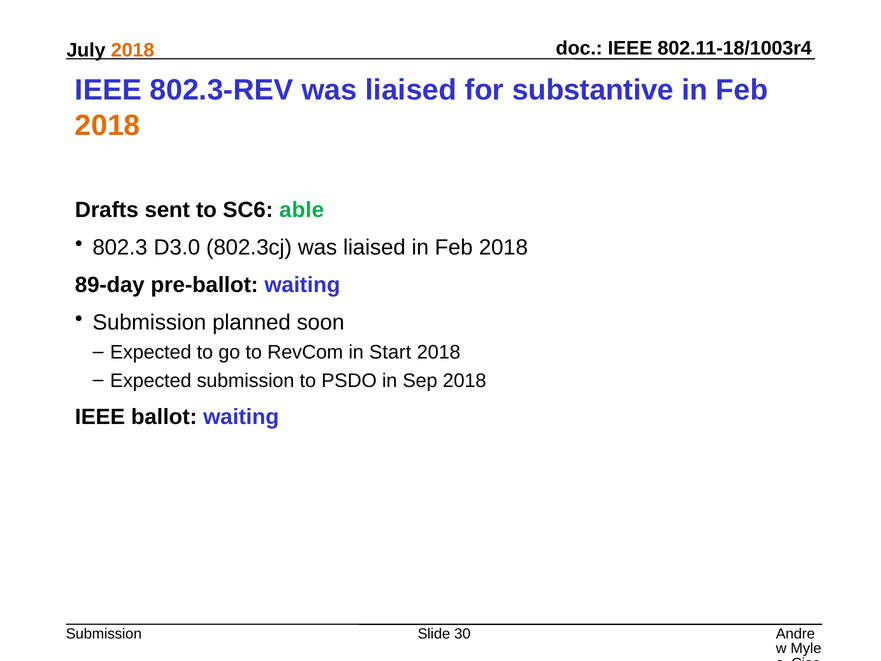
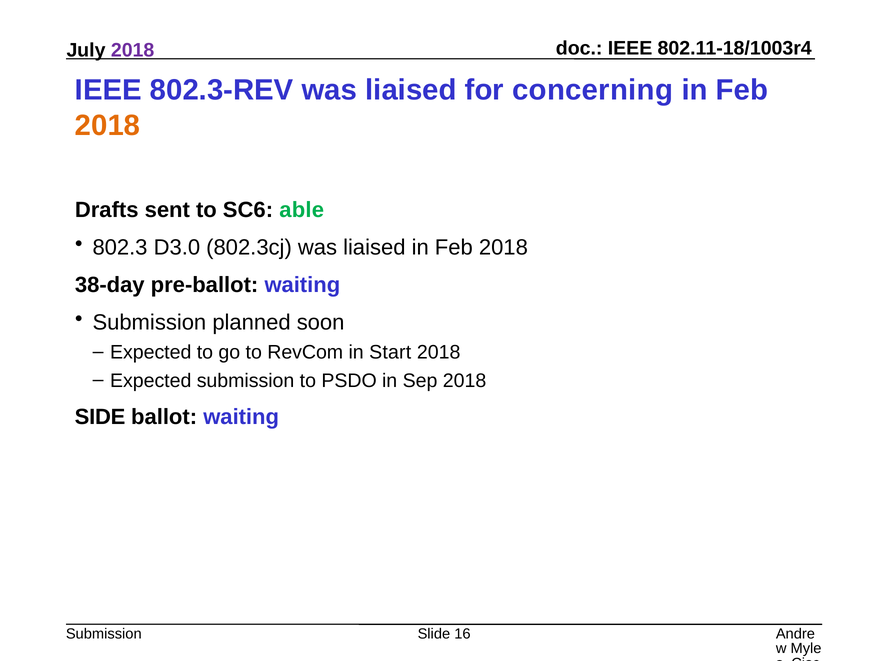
2018 colour: orange -> purple (133, 50)
substantive: substantive -> concerning (593, 90)
89-day: 89-day -> 38-day (110, 285)
IEEE: IEEE -> SIDE (100, 417)
30: 30 -> 16 (463, 634)
